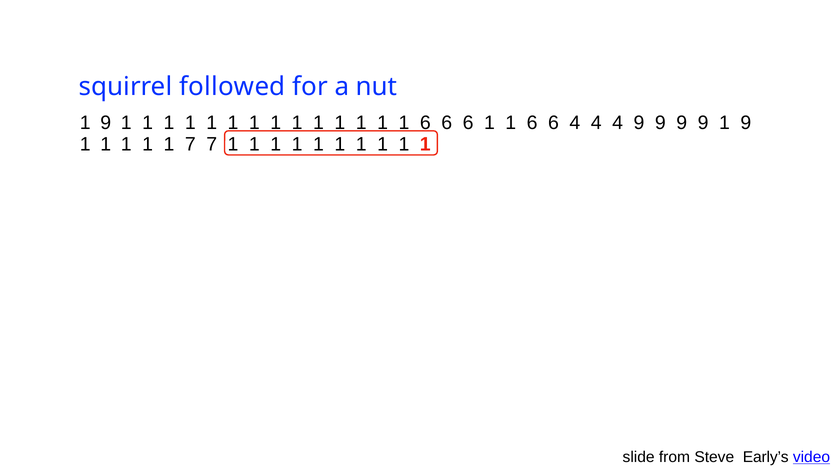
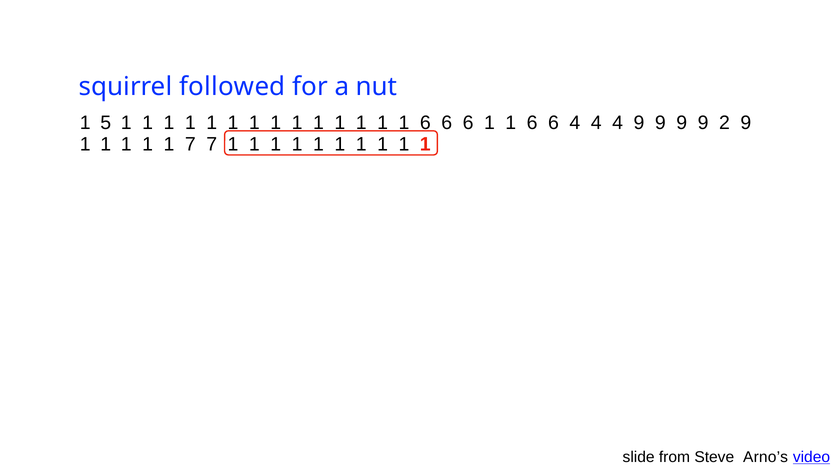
9: 9 -> 5 (106, 123)
9 9 1: 1 -> 2 (724, 123)
Early’s: Early’s -> Arno’s (766, 457)
